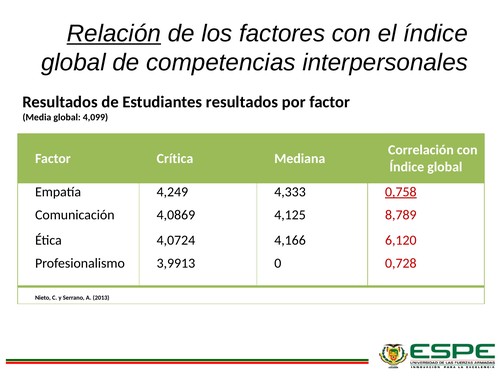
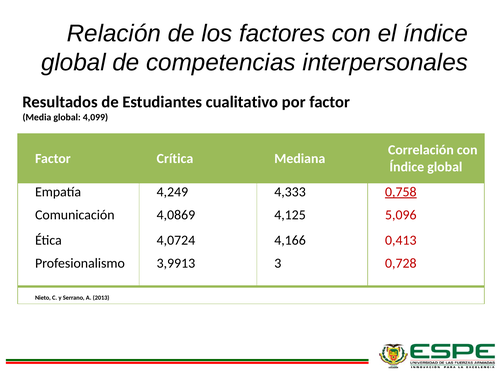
Relación underline: present -> none (114, 34)
Estudiantes resultados: resultados -> cualitativo (242, 102)
8,789: 8,789 -> 5,096 (401, 215)
6,120: 6,120 -> 0,413 (401, 241)
0: 0 -> 3 (278, 264)
